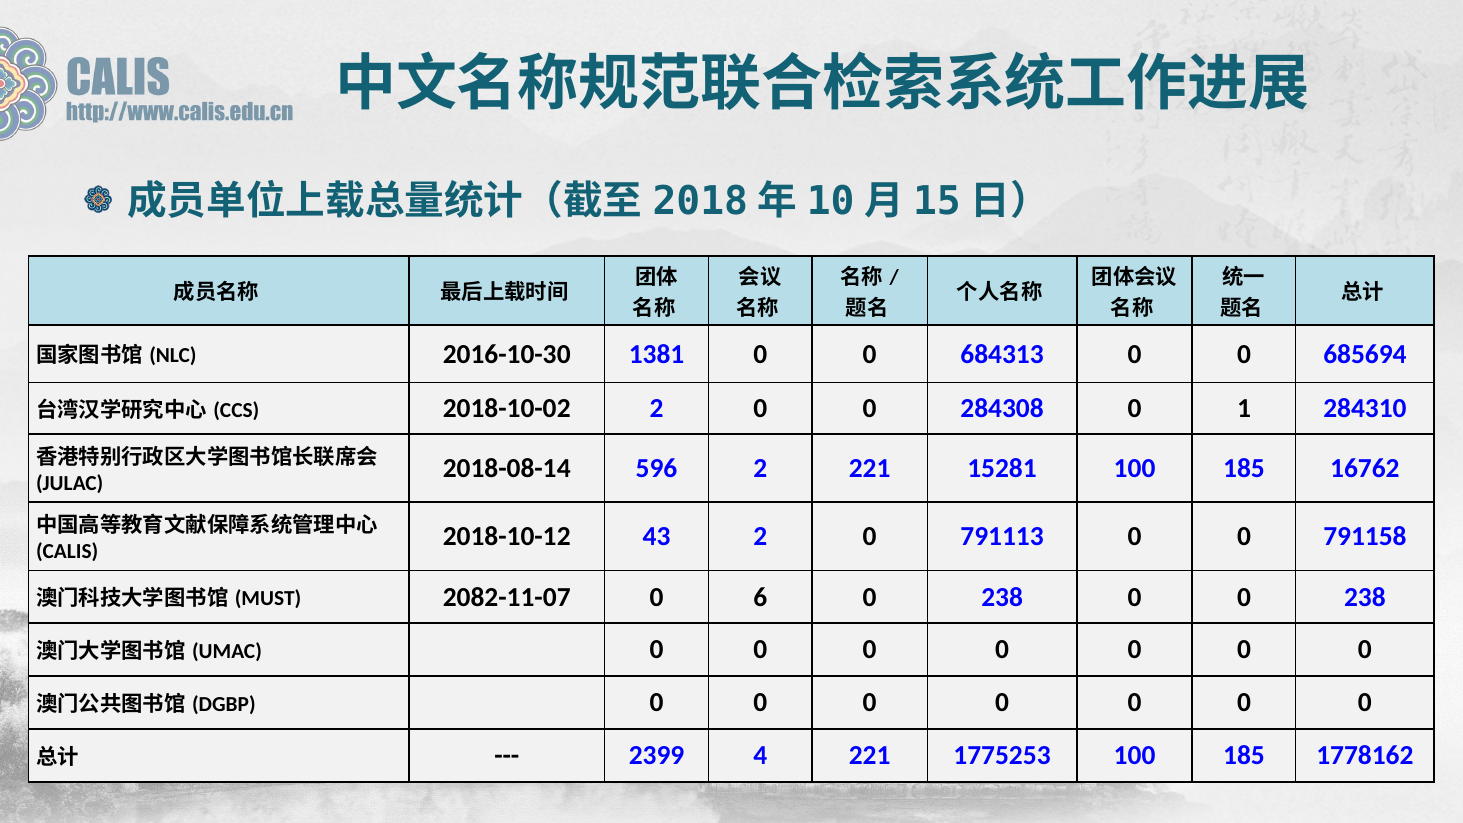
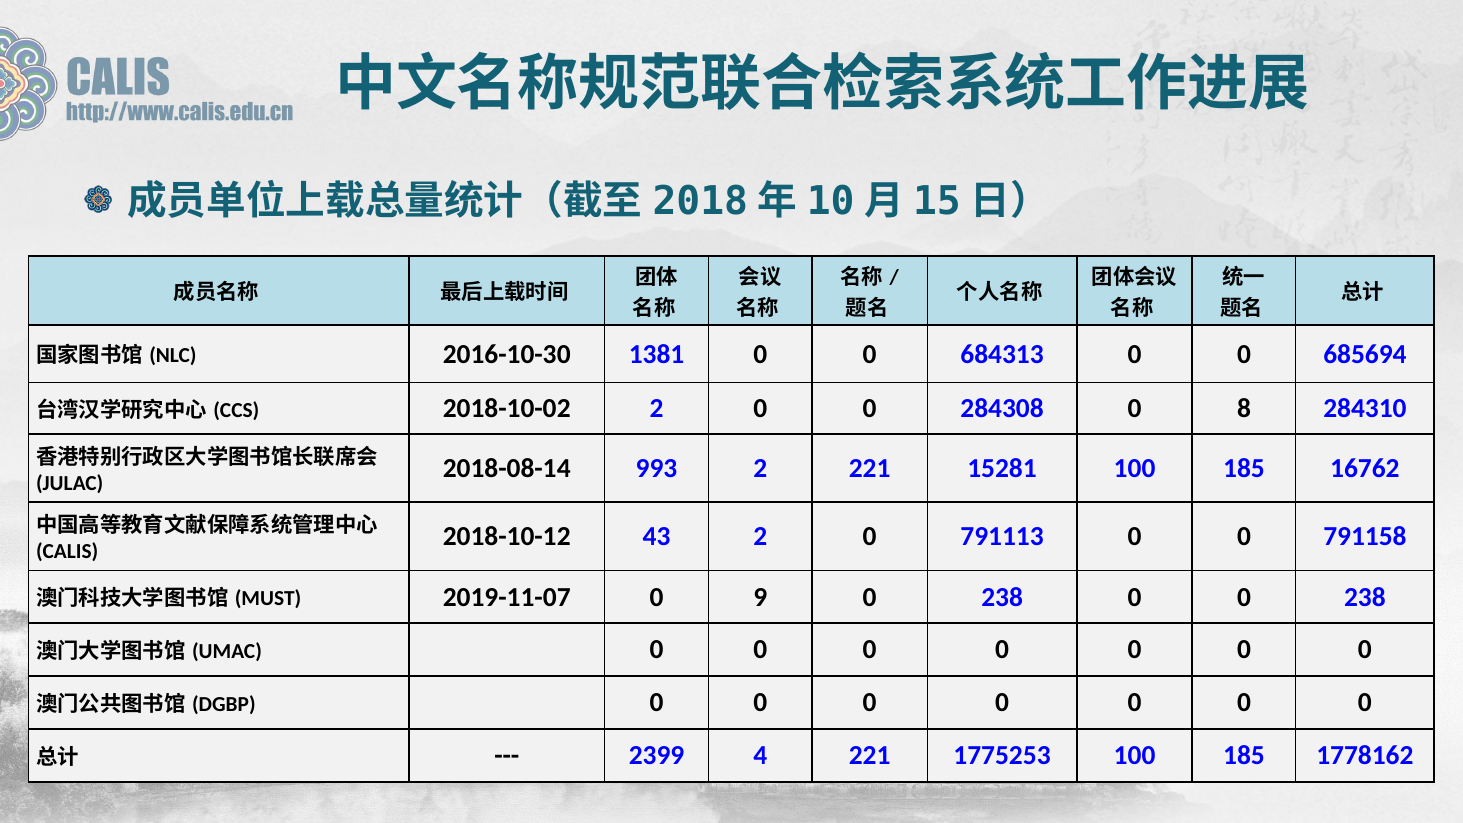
1: 1 -> 8 (1244, 408)
596: 596 -> 993 (657, 468)
2082-11-07: 2082-11-07 -> 2019-11-07 (507, 597)
6: 6 -> 9 (760, 597)
